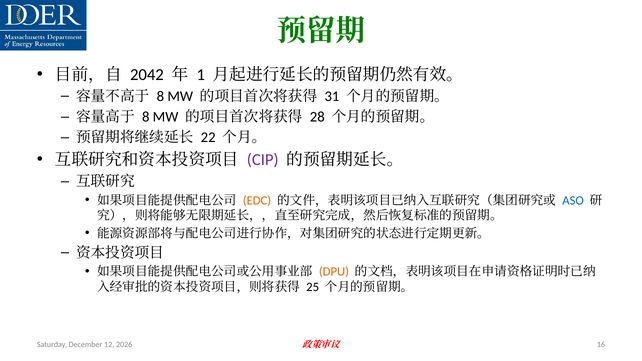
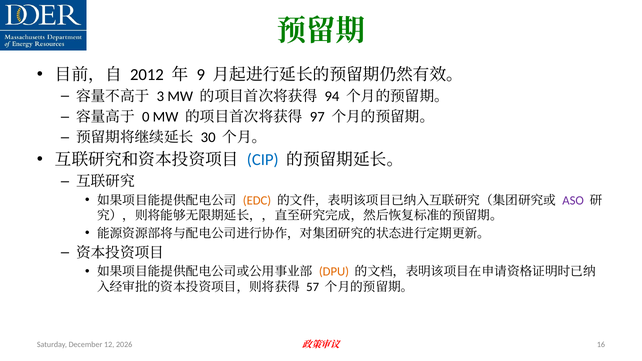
2042: 2042 -> 2012 (147, 75)
1: 1 -> 9 (201, 75)
8: 8 -> 3 (160, 96)
31: 31 -> 94 (332, 96)
8: 8 -> 0 (146, 117)
28: 28 -> 97 (317, 117)
22: 22 -> 30 (208, 138)
CIP colour: purple -> blue (263, 160)
ASO colour: blue -> purple (573, 200)
25: 25 -> 57 (313, 287)
